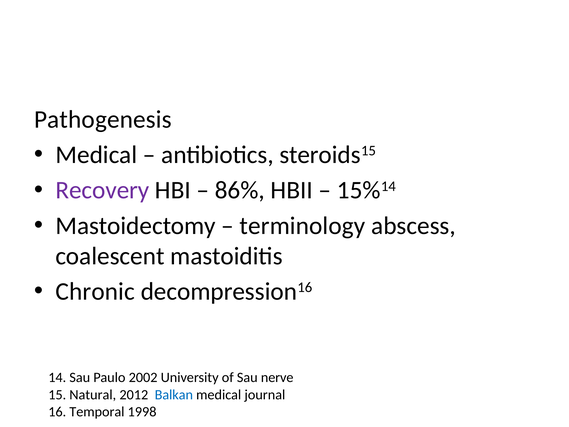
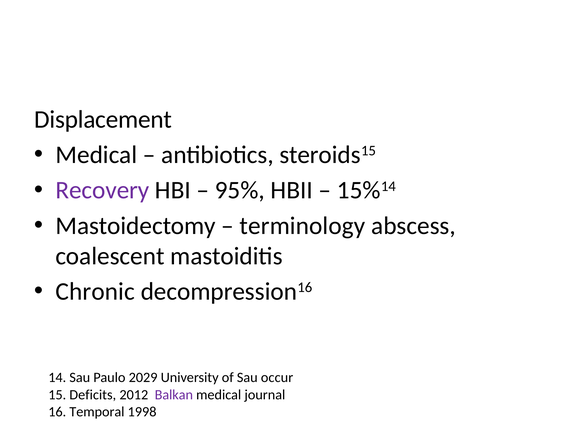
Pathogenesis: Pathogenesis -> Displacement (103, 119)
86%: 86% -> 95% (240, 190)
2002: 2002 -> 2029 (143, 377)
nerve: nerve -> occur (277, 377)
Natural: Natural -> Deficits (93, 394)
Balkan colour: blue -> purple (174, 394)
